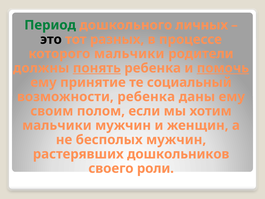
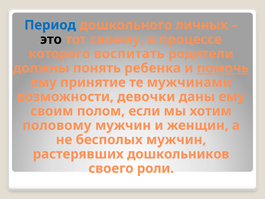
Период colour: green -> blue (50, 25)
разных: разных -> своему (117, 39)
которого мальчики: мальчики -> воспитать (129, 54)
понять underline: present -> none (97, 68)
социальный: социальный -> мужчинами (189, 82)
возможности ребенка: ребенка -> девочки (146, 97)
мальчики: мальчики -> половому (57, 125)
